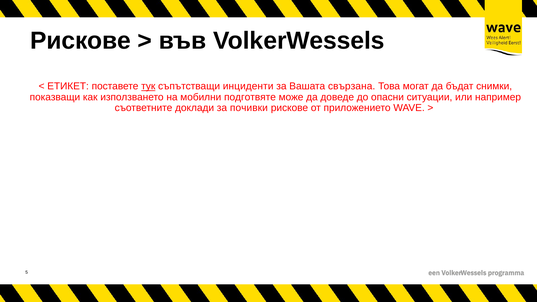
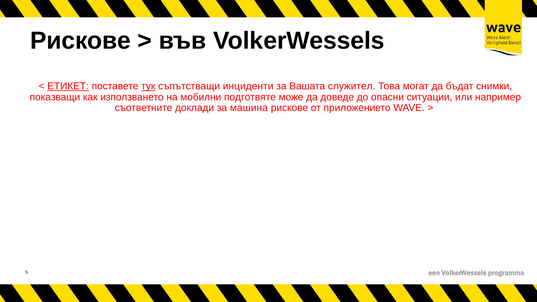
ЕТИКЕТ underline: none -> present (68, 86)
свързана: свързана -> служител (352, 86)
почивки: почивки -> машина (249, 108)
